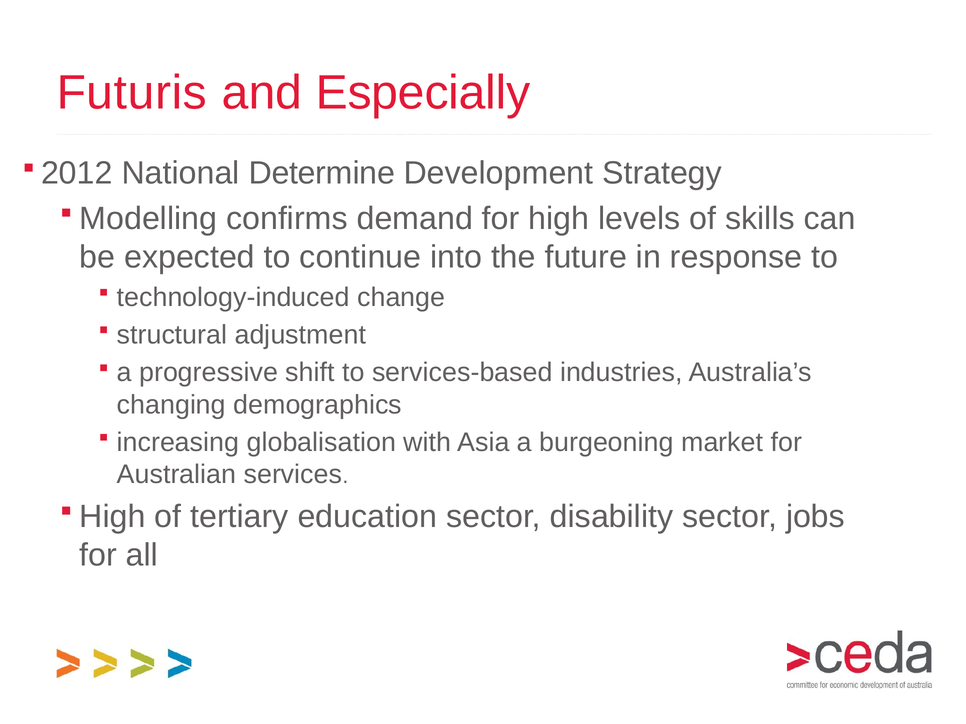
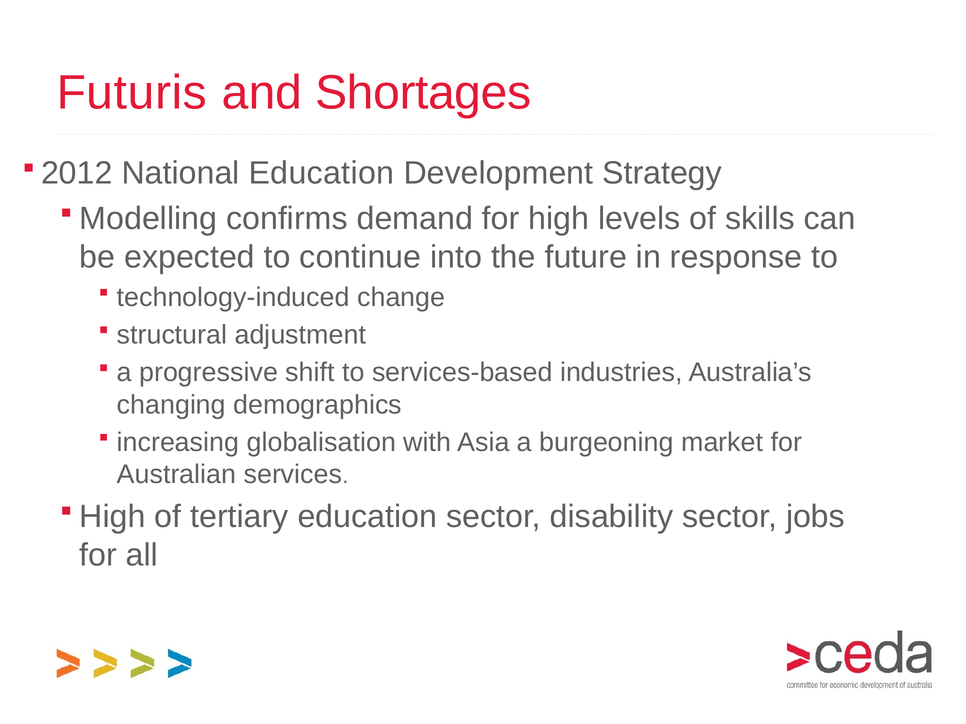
Especially: Especially -> Shortages (423, 93)
National Determine: Determine -> Education (321, 173)
